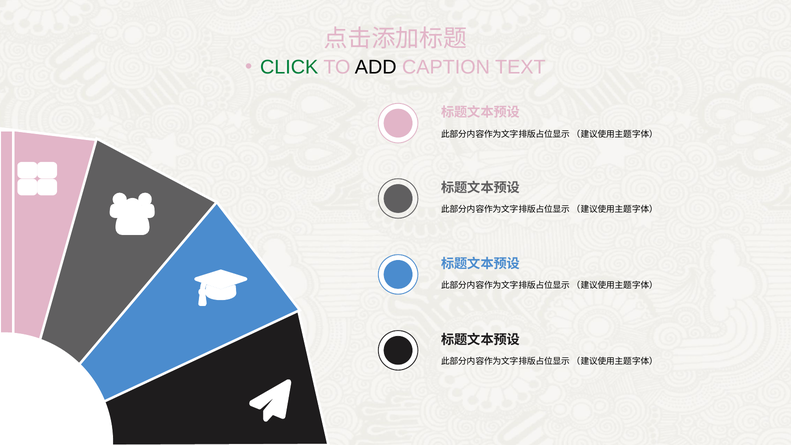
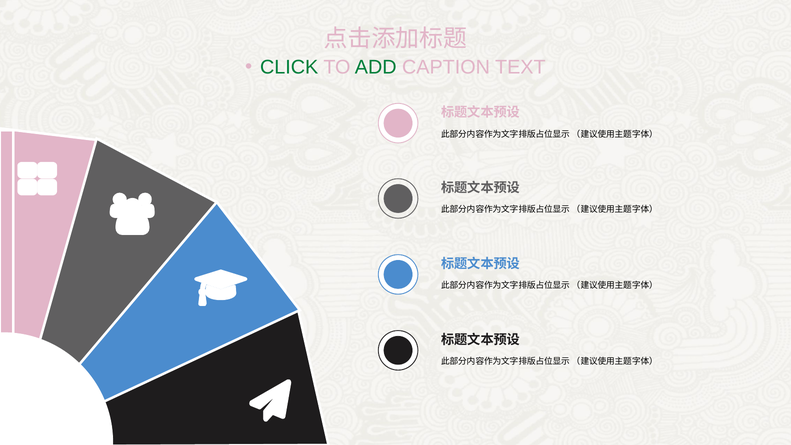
ADD colour: black -> green (376, 67)
